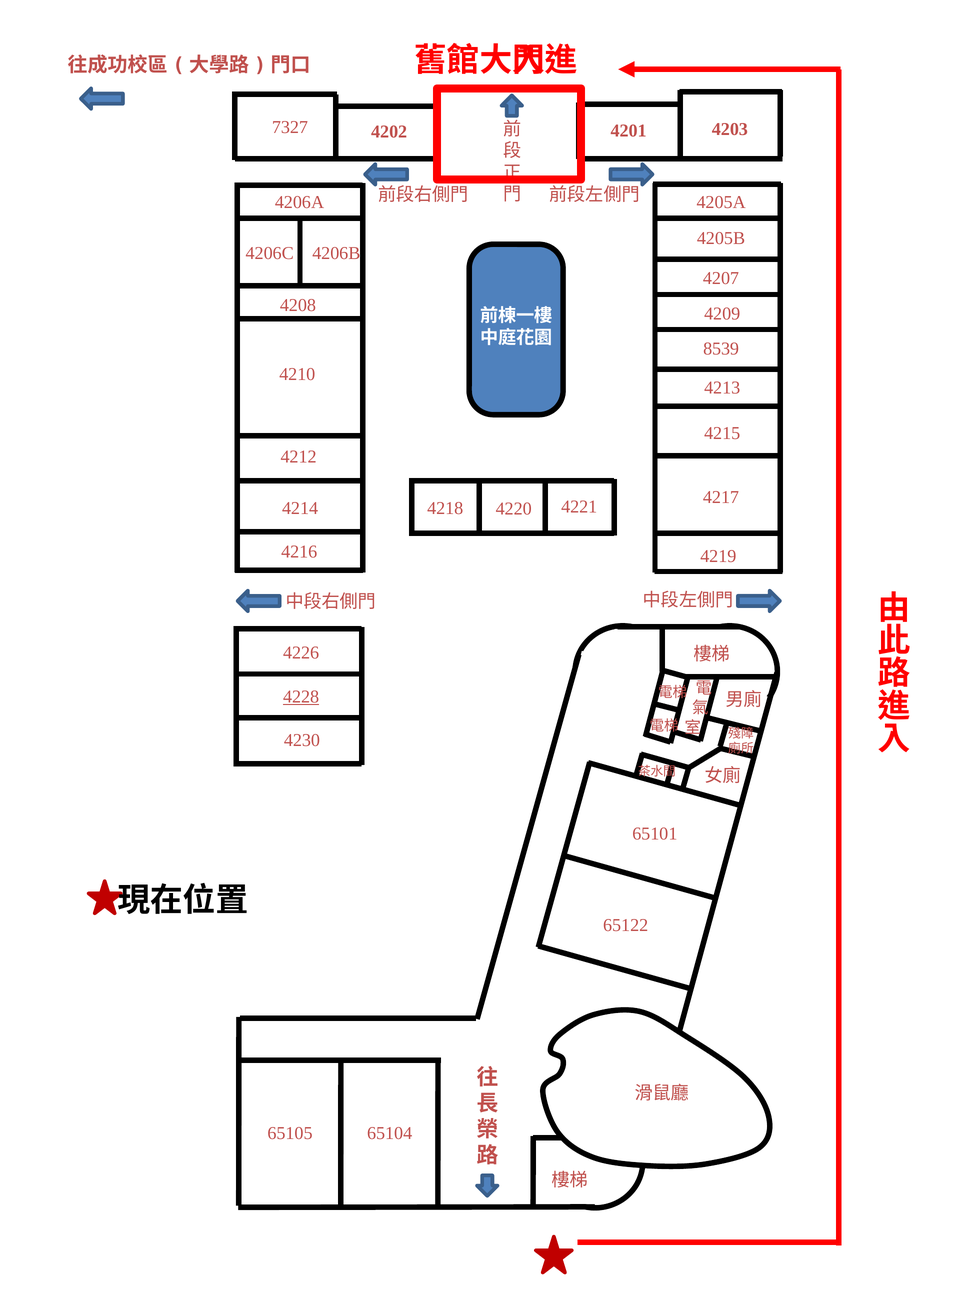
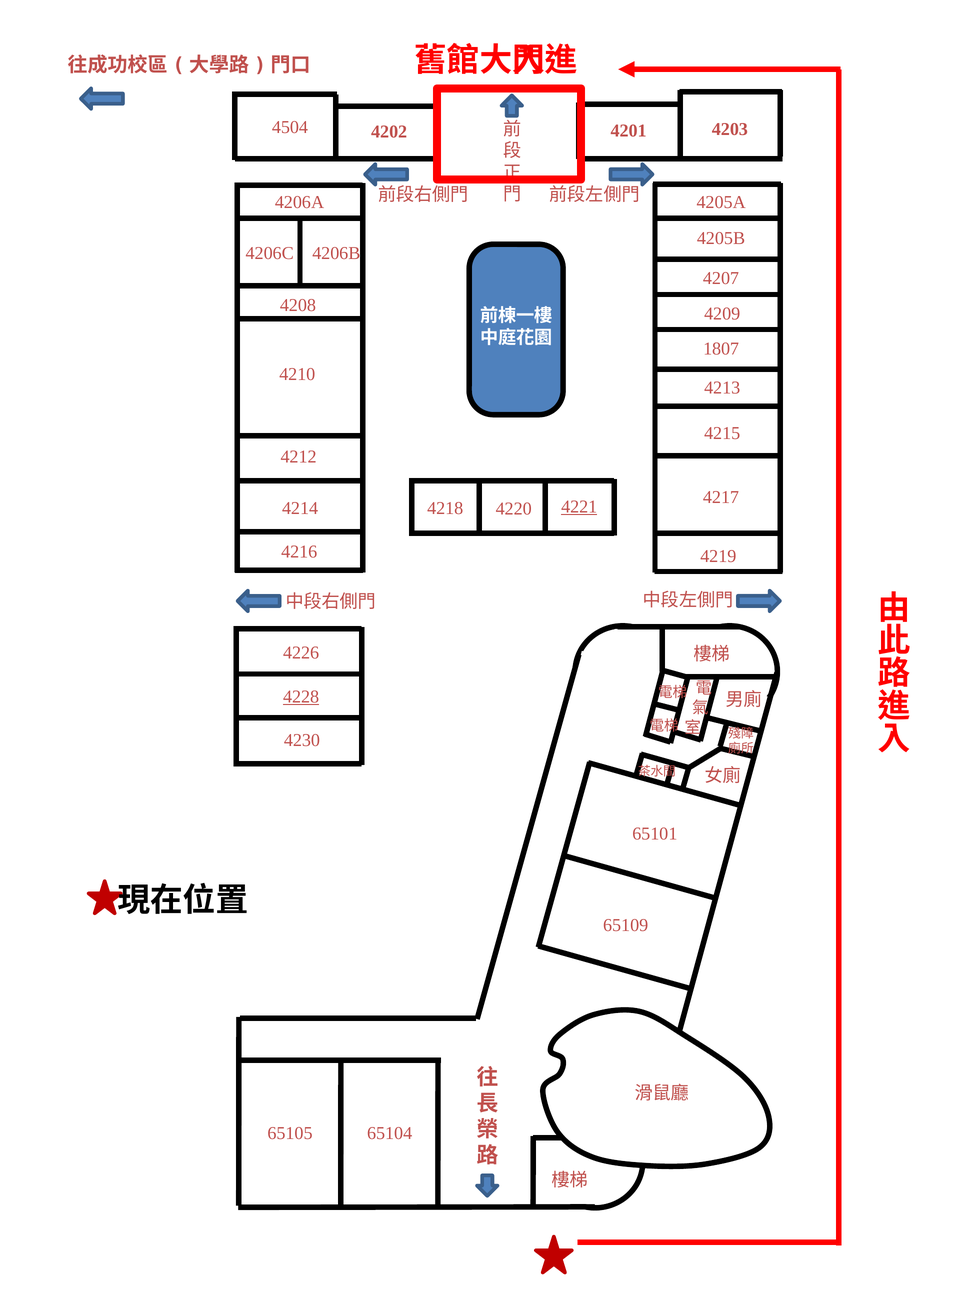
7327: 7327 -> 4504 (290, 127)
8539: 8539 -> 1807 (721, 349)
4221 underline: none -> present (579, 507)
65122: 65122 -> 65109 (626, 926)
